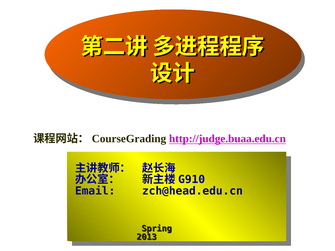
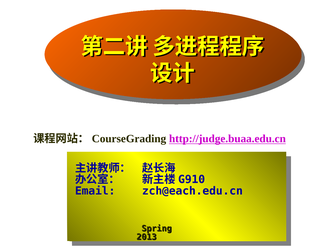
zch@head.edu.cn: zch@head.edu.cn -> zch@each.edu.cn (192, 191)
